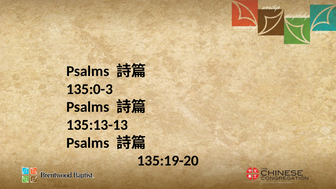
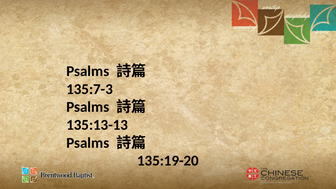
135:0-3: 135:0-3 -> 135:7-3 (90, 89)
